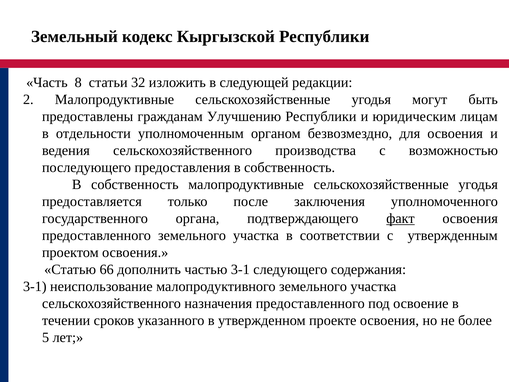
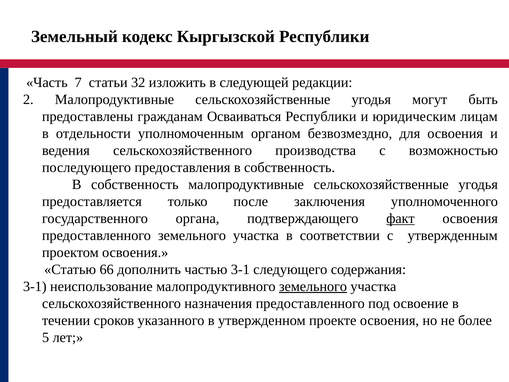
8: 8 -> 7 (78, 83)
Улучшению: Улучшению -> Осваиваться (244, 117)
земельного underline: none -> present (313, 286)
